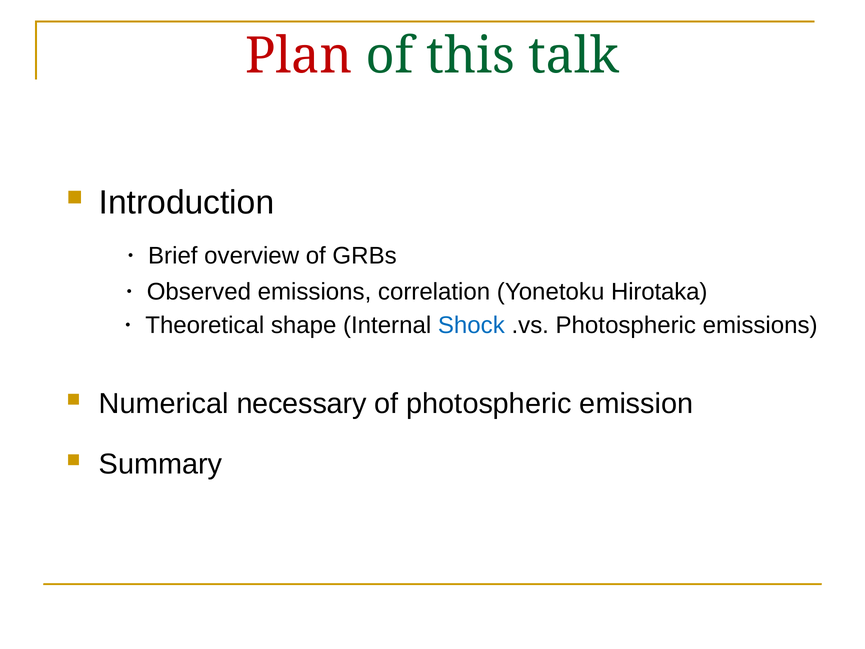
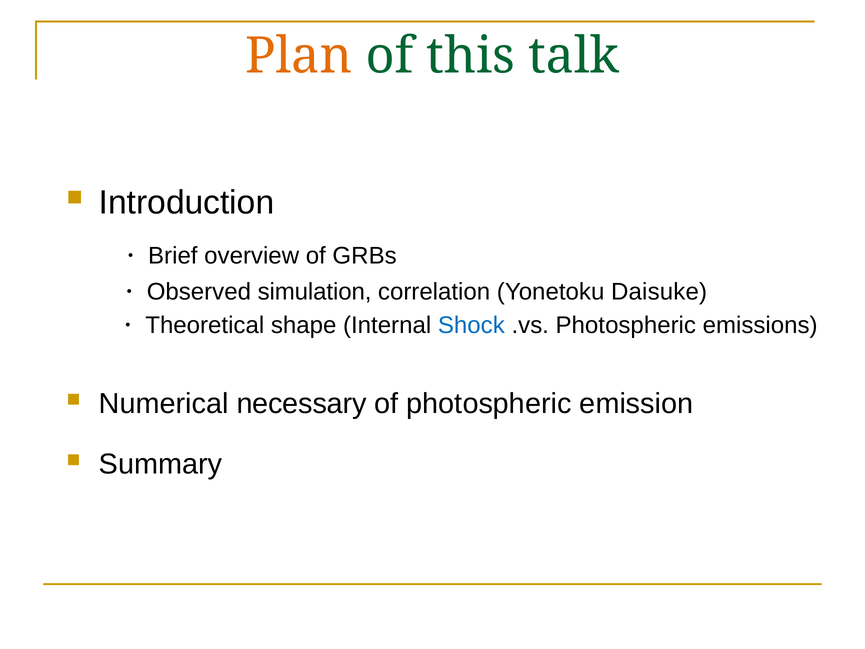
Plan colour: red -> orange (299, 56)
emissions: emissions -> simulation (315, 292)
Hirotaka: Hirotaka -> Daisuke (659, 292)
